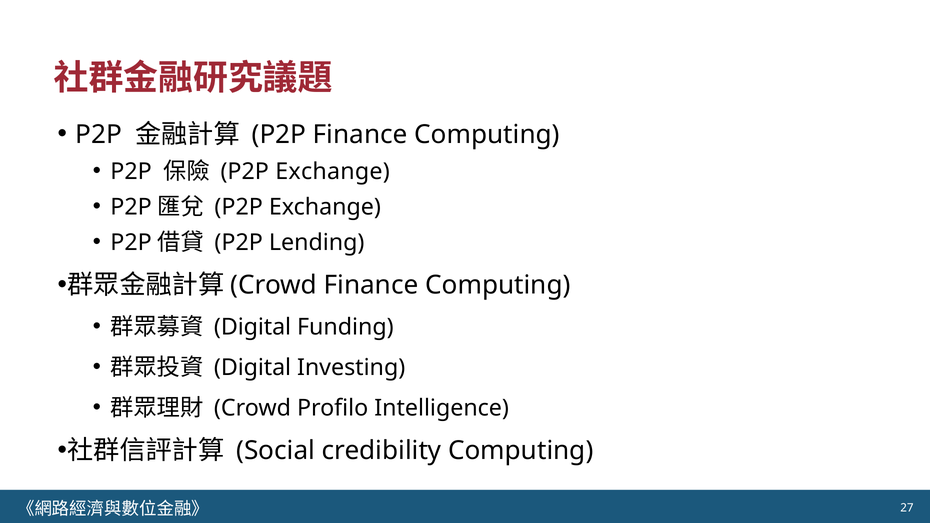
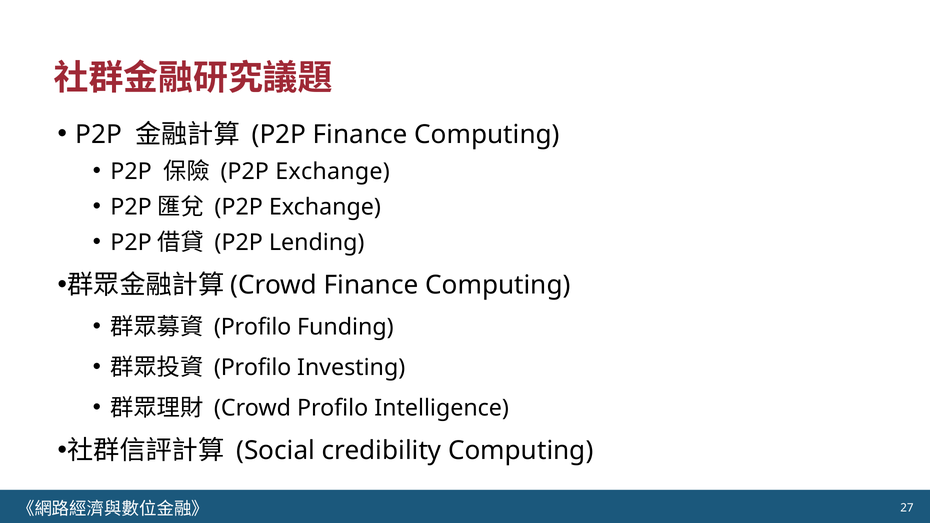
Digital: Digital -> Profilo (253, 327)
Digital: Digital -> Profilo (253, 368)
